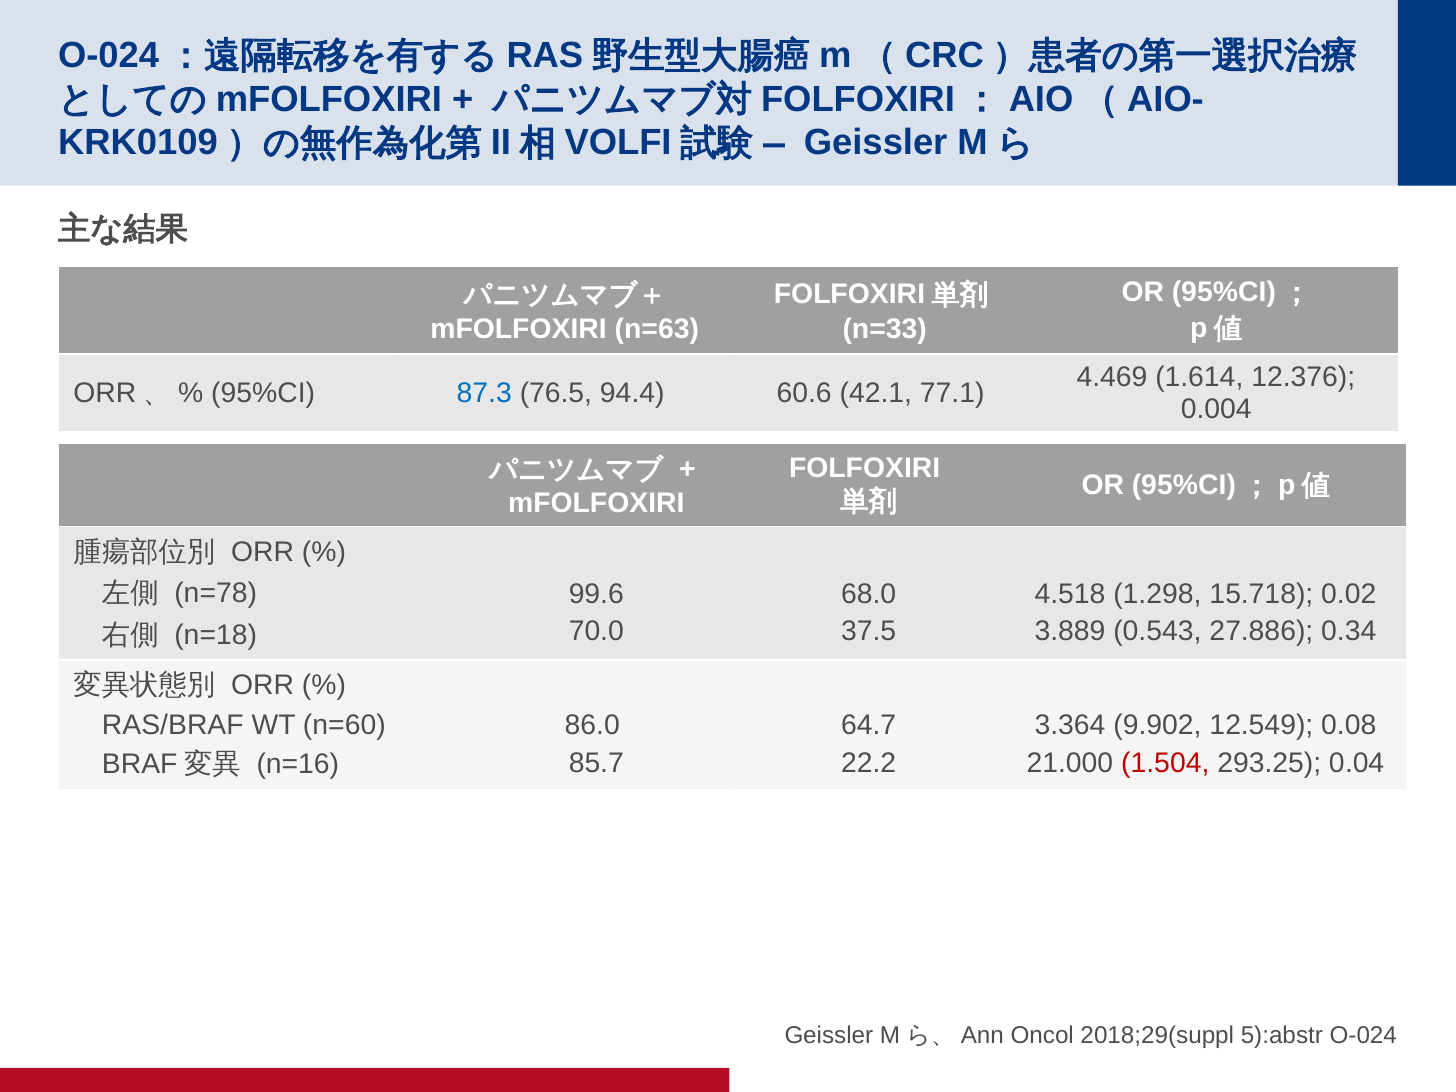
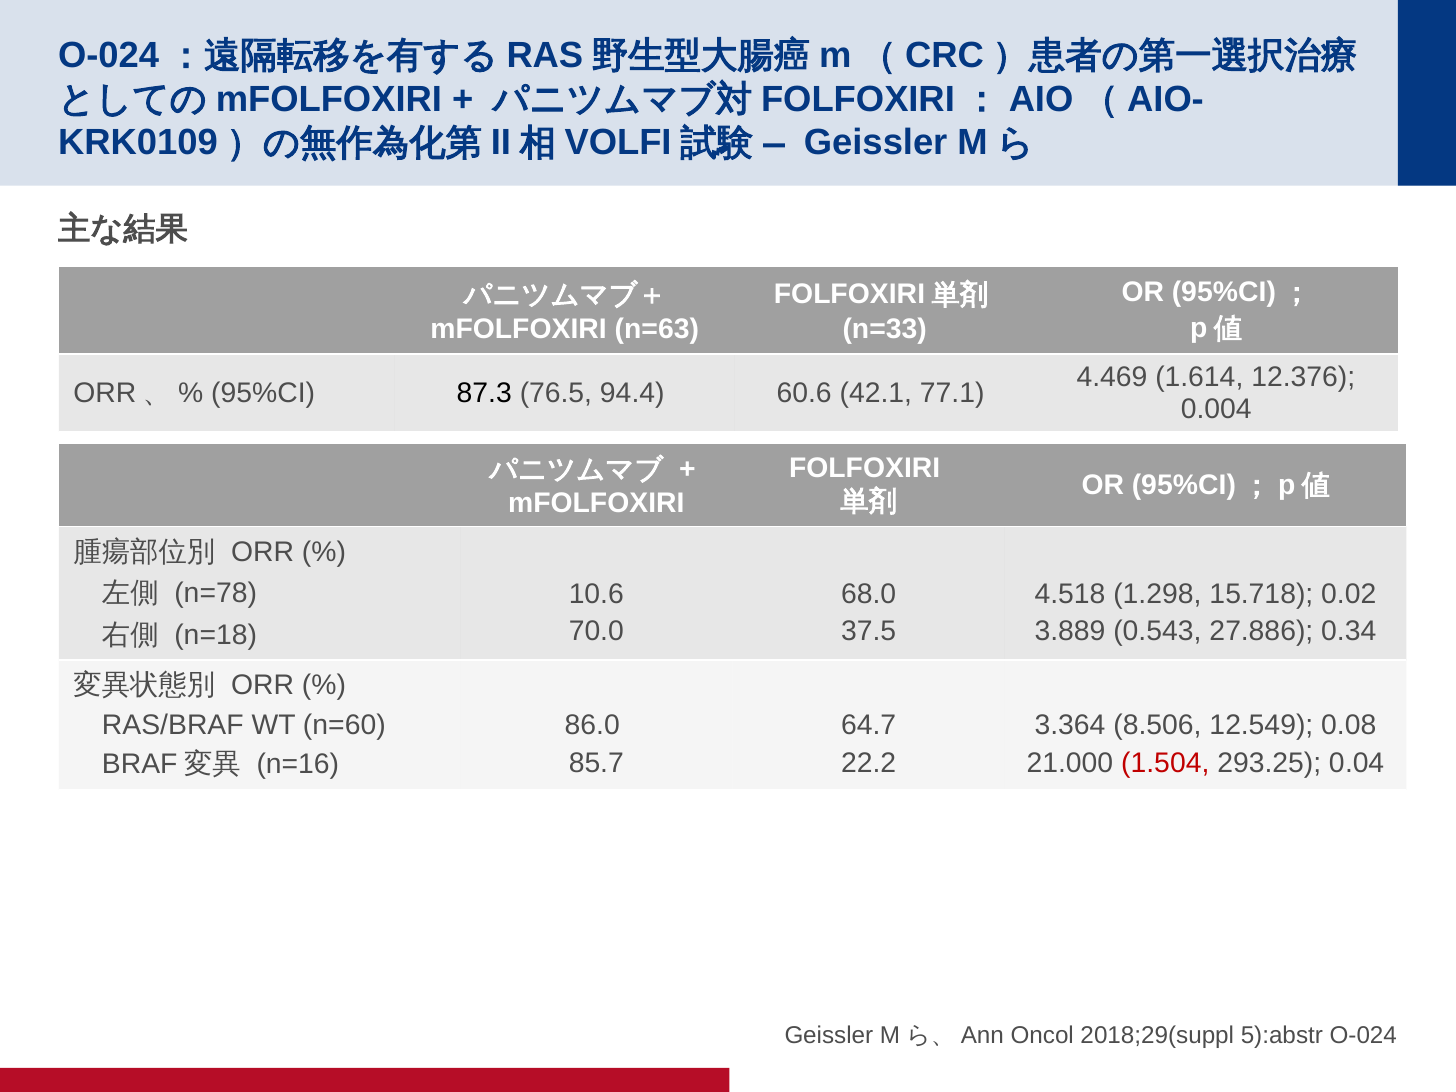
87.3 colour: blue -> black (484, 393)
99.6: 99.6 -> 10.6 (596, 594)
9.902: 9.902 -> 8.506 (1157, 725)
